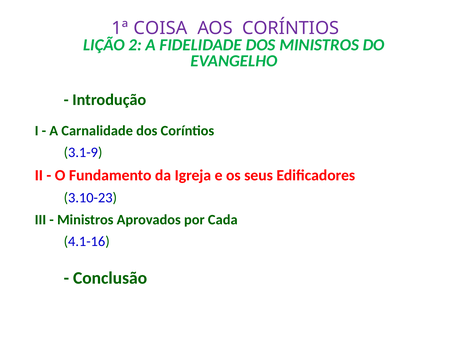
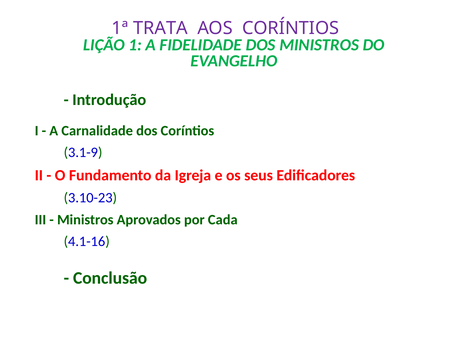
COISA: COISA -> TRATA (160, 28)
2: 2 -> 1 (135, 45)
